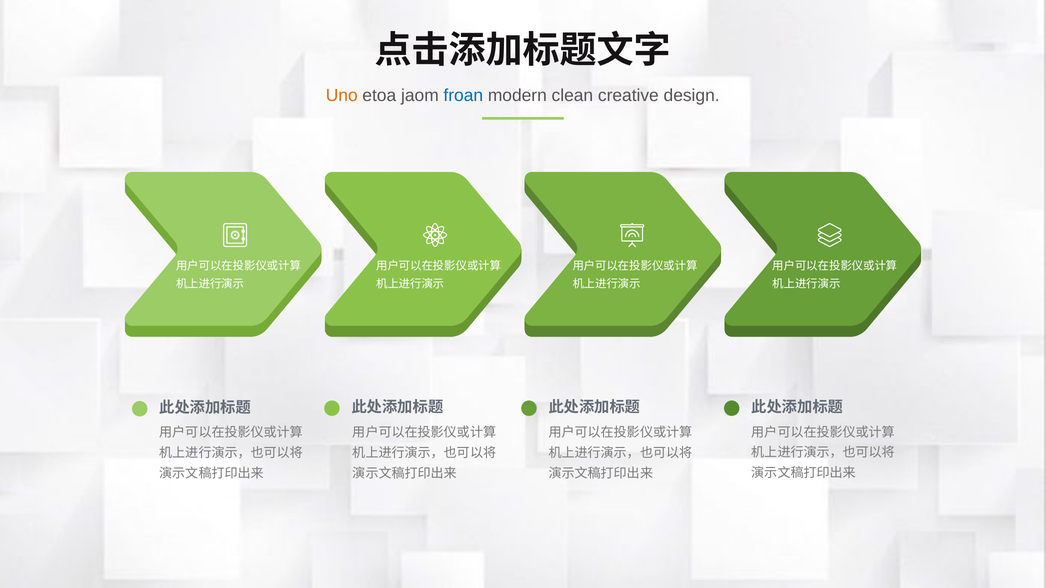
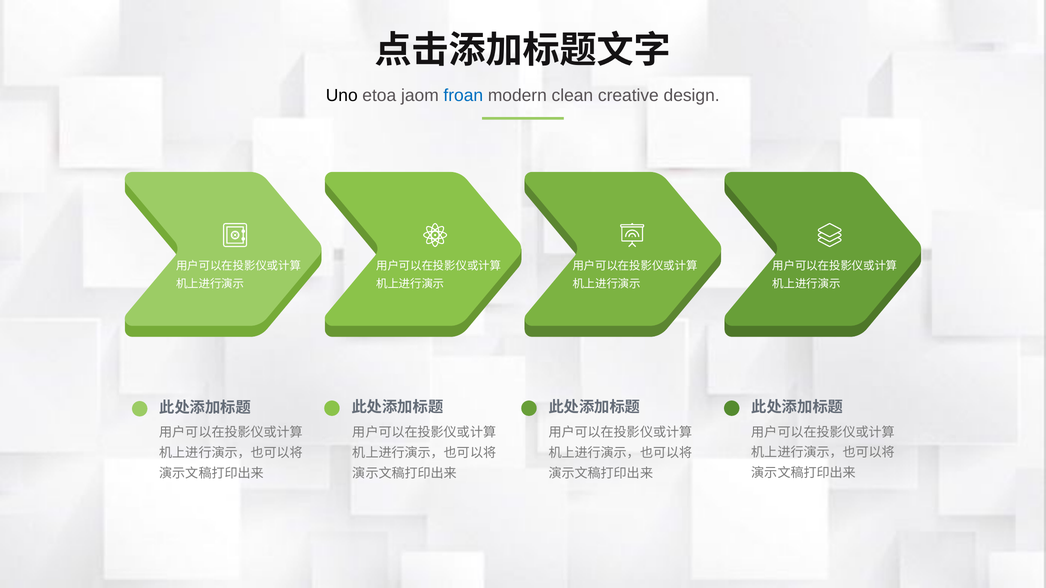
Uno colour: orange -> black (342, 95)
